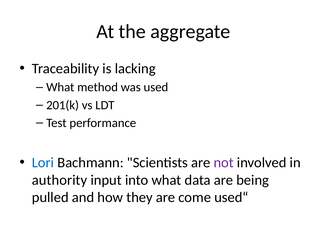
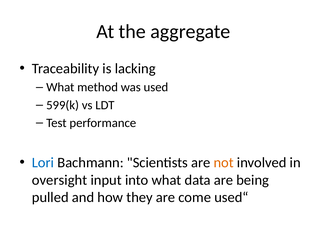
201(k: 201(k -> 599(k (63, 105)
not colour: purple -> orange (224, 163)
authority: authority -> oversight (60, 180)
